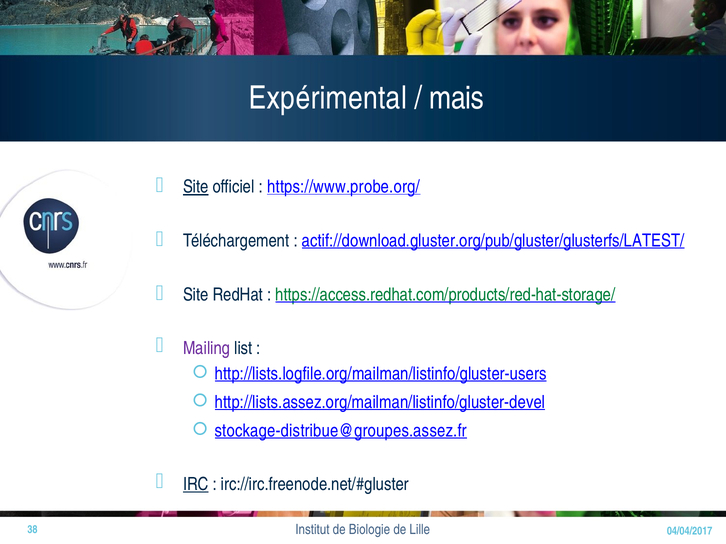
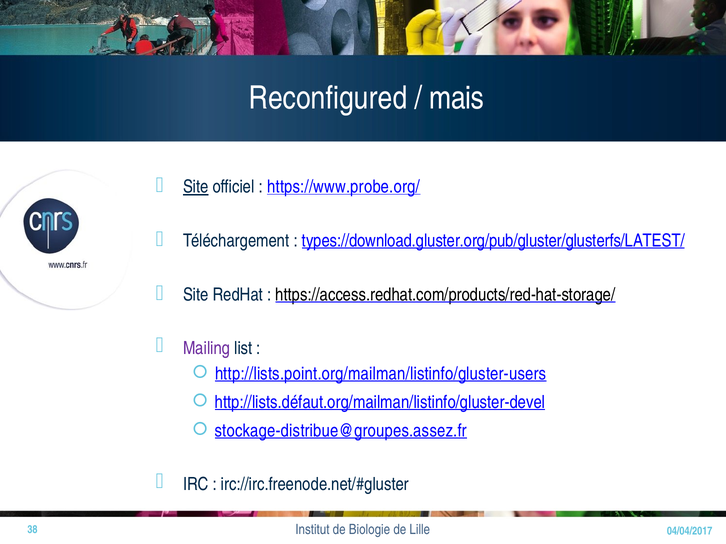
Expérimental: Expérimental -> Reconfigured (328, 98)
actif://download.gluster.org/pub/gluster/glusterfs/LATEST/: actif://download.gluster.org/pub/gluster/glusterfs/LATEST/ -> types://download.gluster.org/pub/gluster/glusterfs/LATEST/ (493, 241)
https://access.redhat.com/products/red-hat-storage/ colour: green -> black (445, 295)
http://lists.logfile.org/mailman/listinfo/gluster-users: http://lists.logfile.org/mailman/listinfo/gluster-users -> http://lists.point.org/mailman/listinfo/gluster-users (381, 374)
http://lists.assez.org/mailman/listinfo/gluster-devel: http://lists.assez.org/mailman/listinfo/gluster-devel -> http://lists.défaut.org/mailman/listinfo/gluster-devel (380, 403)
IRC underline: present -> none (196, 485)
